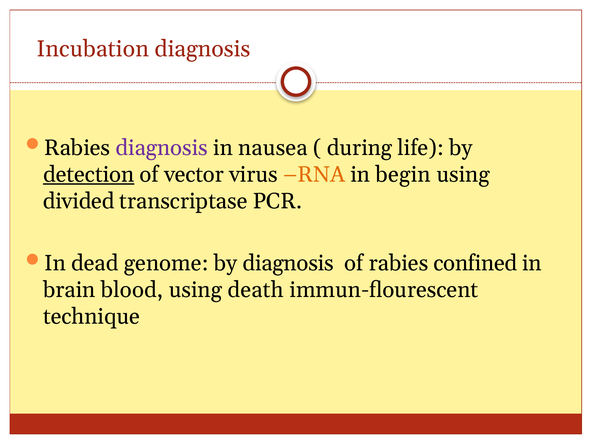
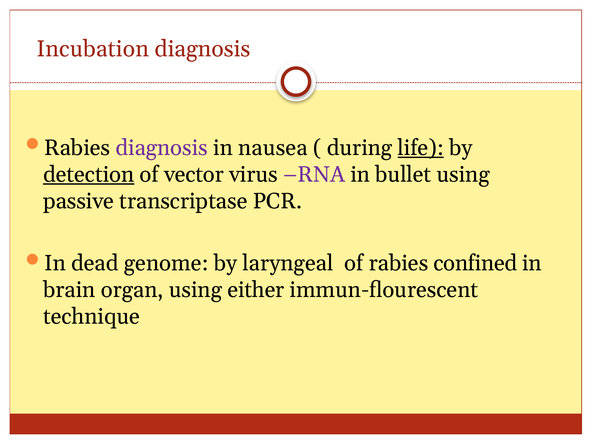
life underline: none -> present (421, 148)
RNA colour: orange -> purple (314, 174)
begin: begin -> bullet (403, 174)
divided: divided -> passive (79, 201)
by diagnosis: diagnosis -> laryngeal (288, 263)
blood: blood -> organ (132, 290)
death: death -> either (256, 290)
